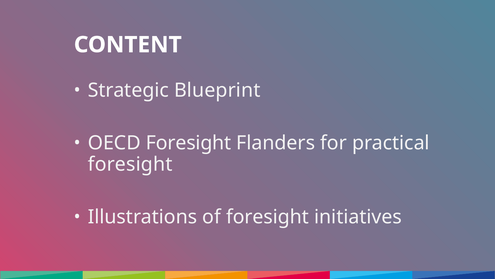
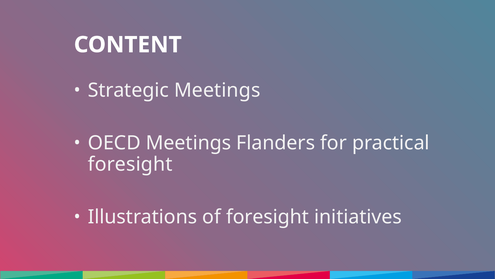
Strategic Blueprint: Blueprint -> Meetings (217, 90)
OECD Foresight: Foresight -> Meetings (189, 143)
